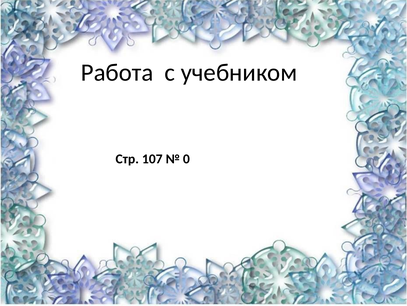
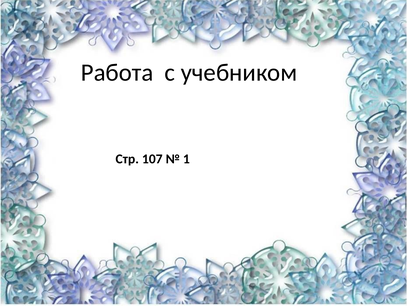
0: 0 -> 1 (186, 159)
